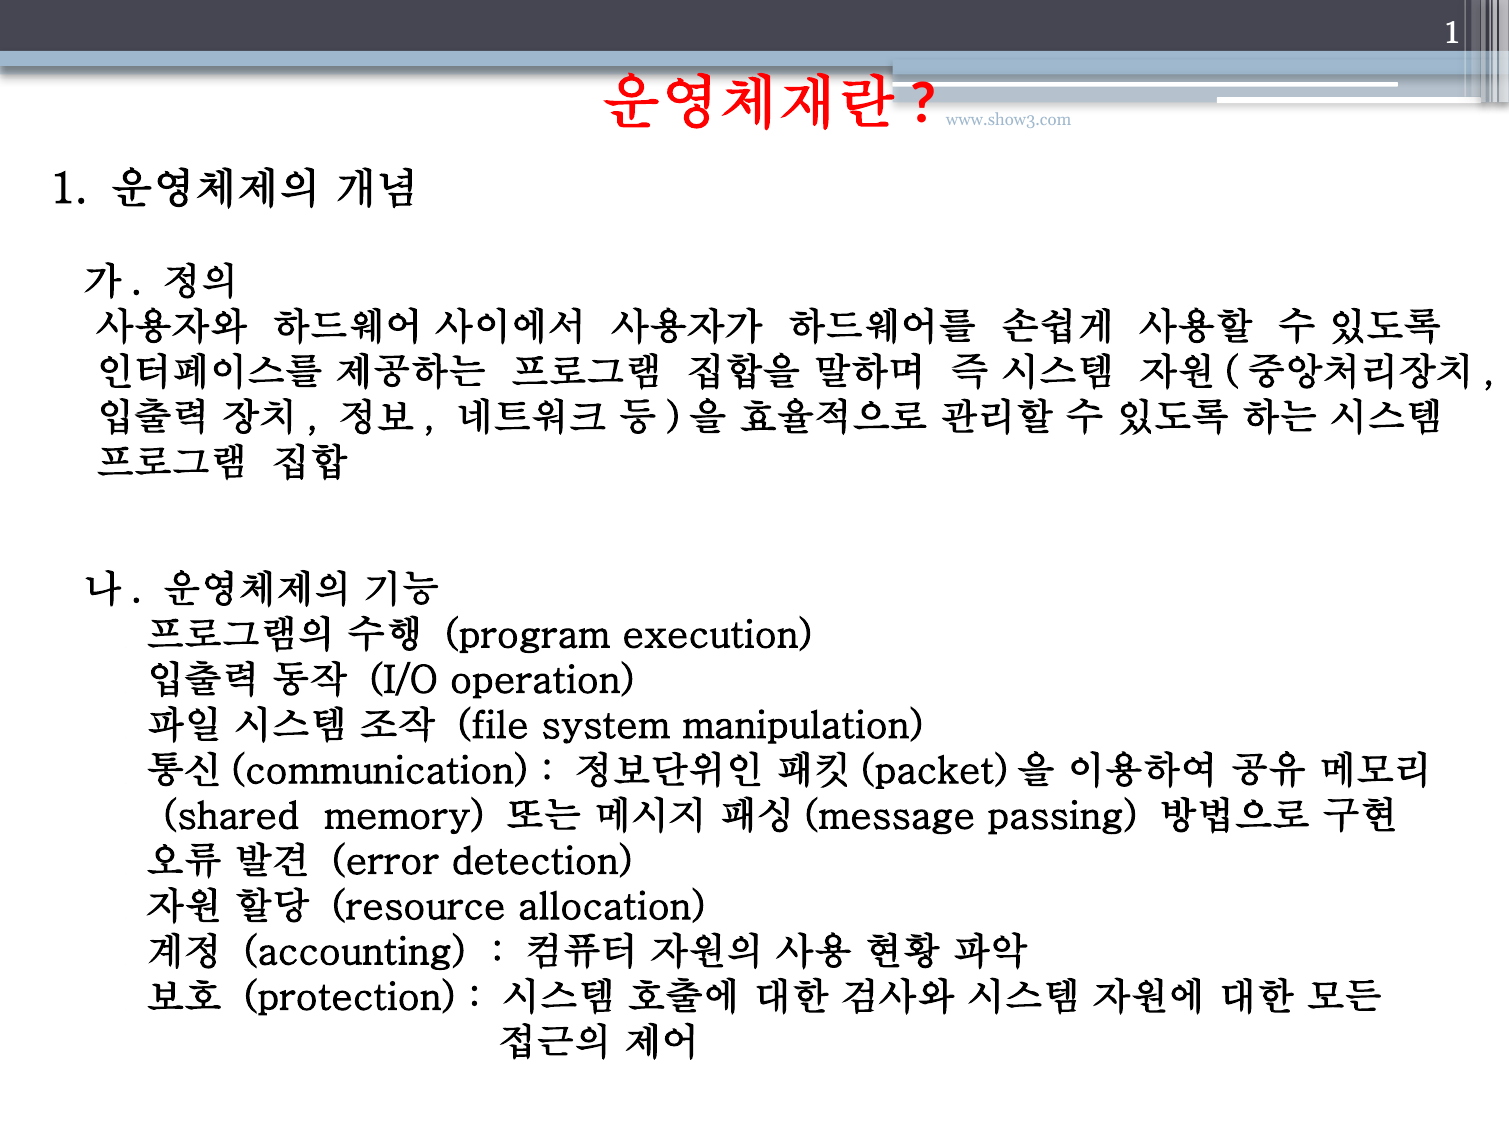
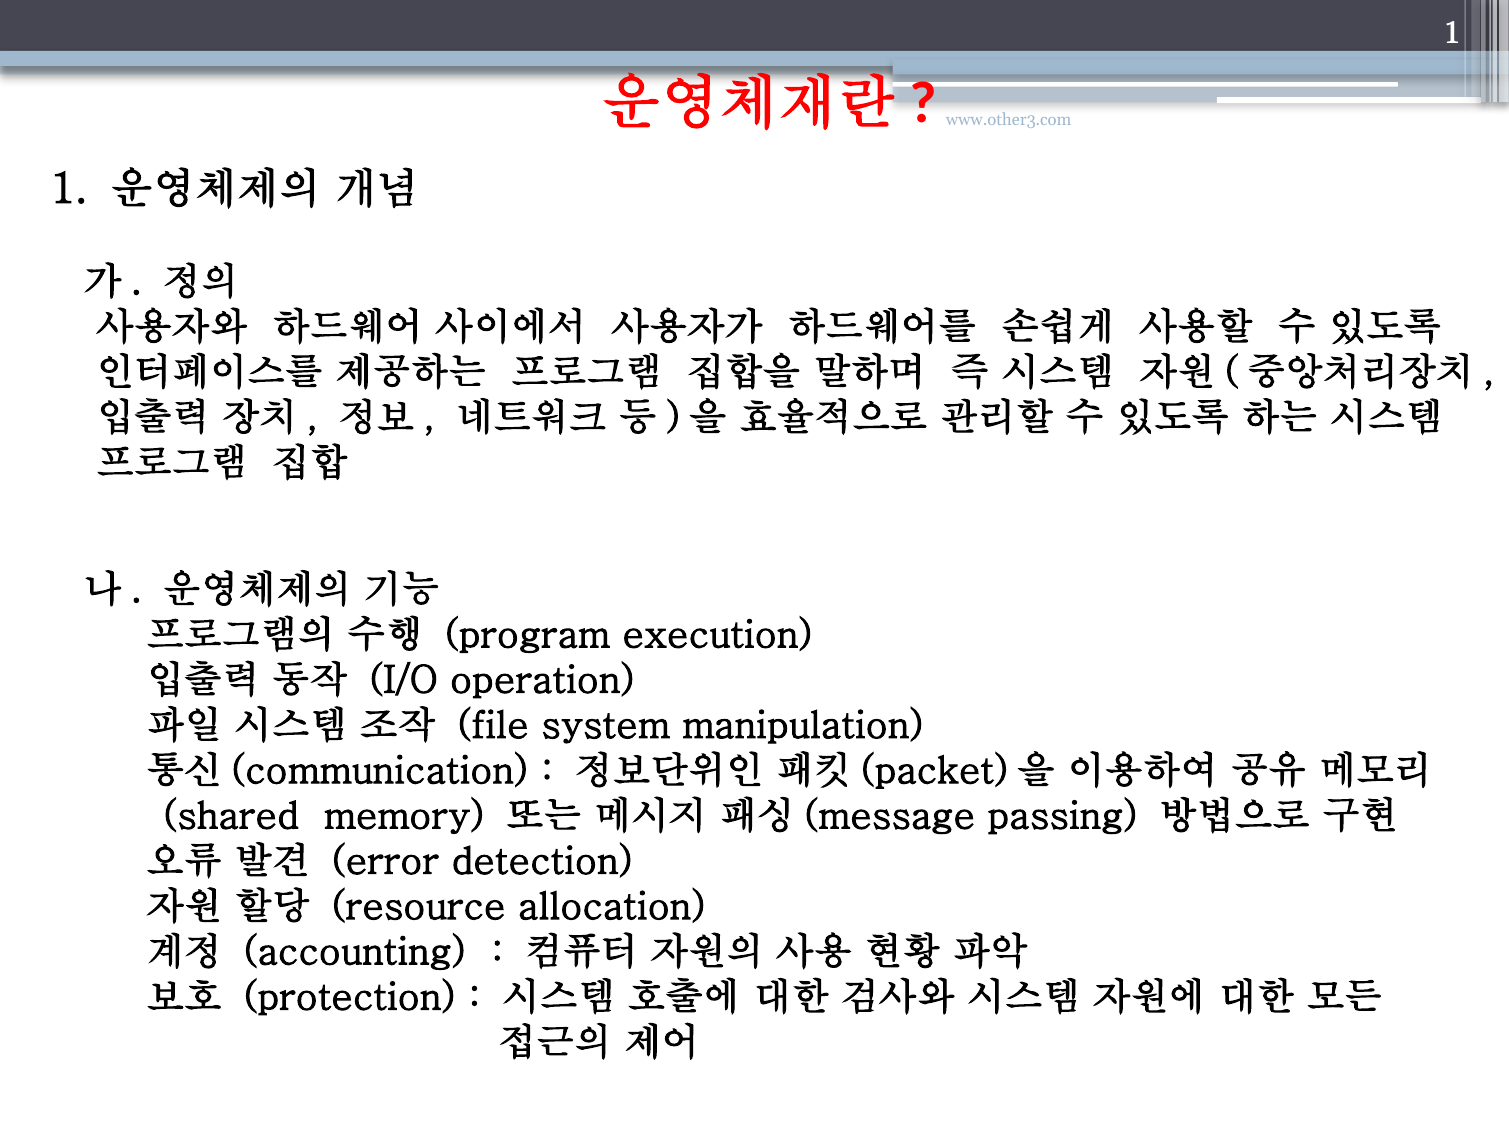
www.show3.com: www.show3.com -> www.other3.com (1009, 120)
